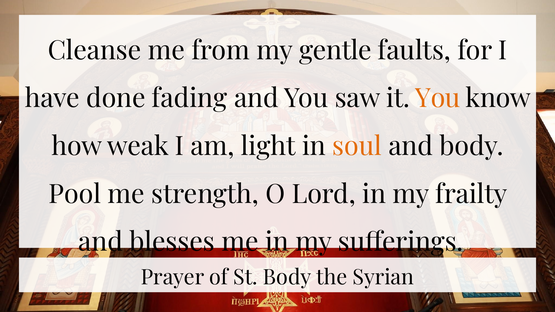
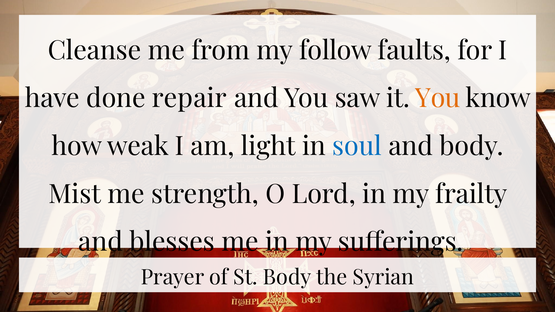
gentle: gentle -> follow (335, 51)
fading: fading -> repair (189, 99)
soul colour: orange -> blue (357, 146)
Pool: Pool -> Mist (75, 194)
